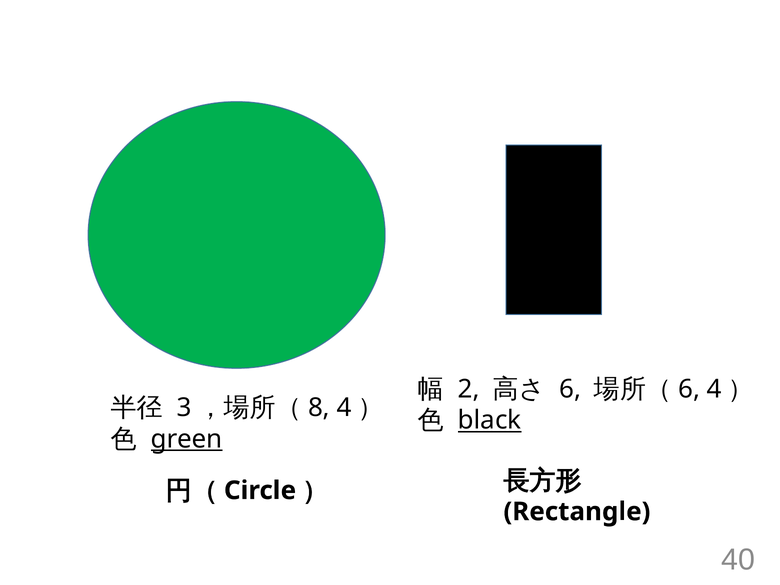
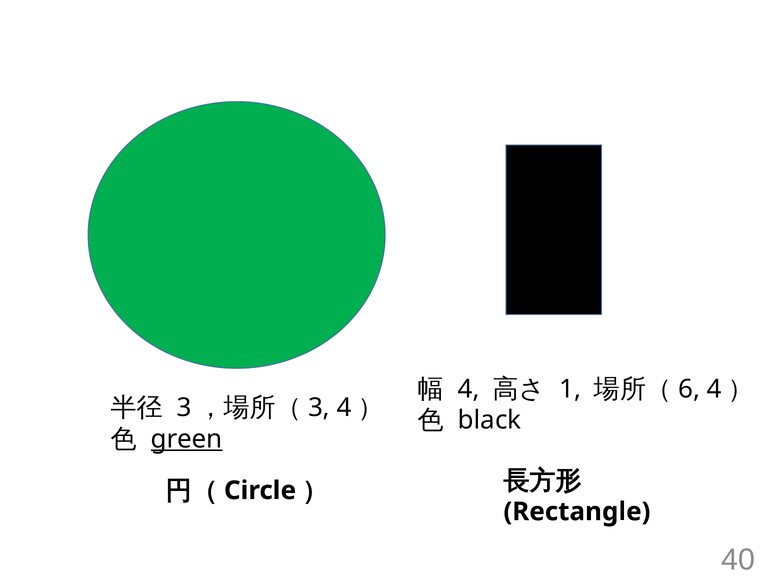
2: 2 -> 4 (469, 389)
6: 6 -> 1 (570, 389)
8: 8 -> 3 (319, 408)
black underline: present -> none (490, 420)
